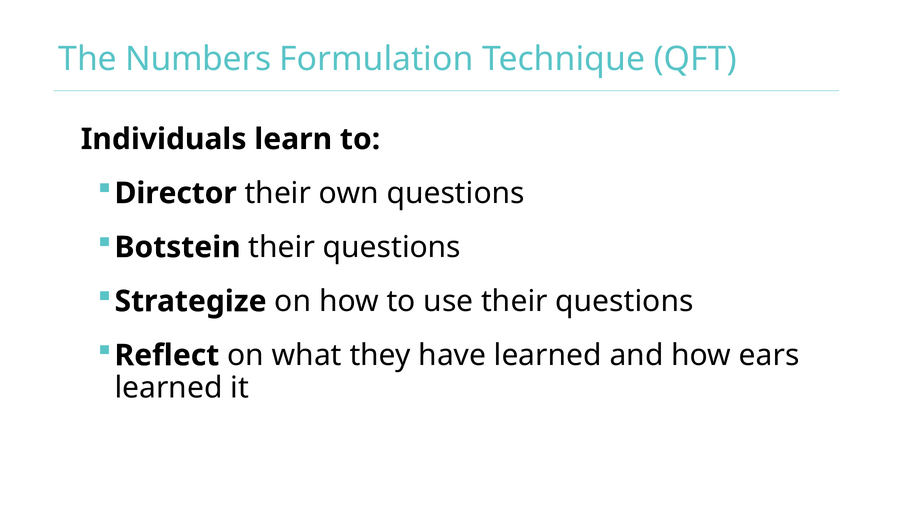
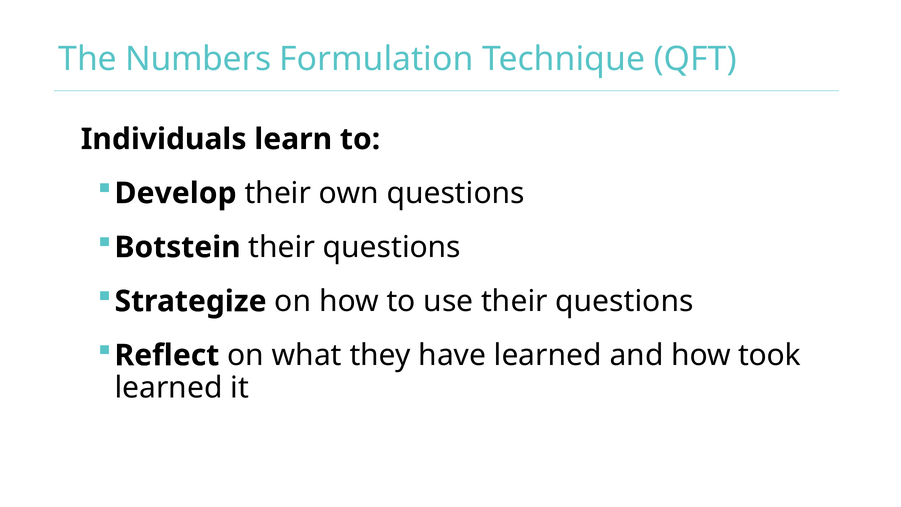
Director: Director -> Develop (176, 193)
ears: ears -> took (770, 355)
